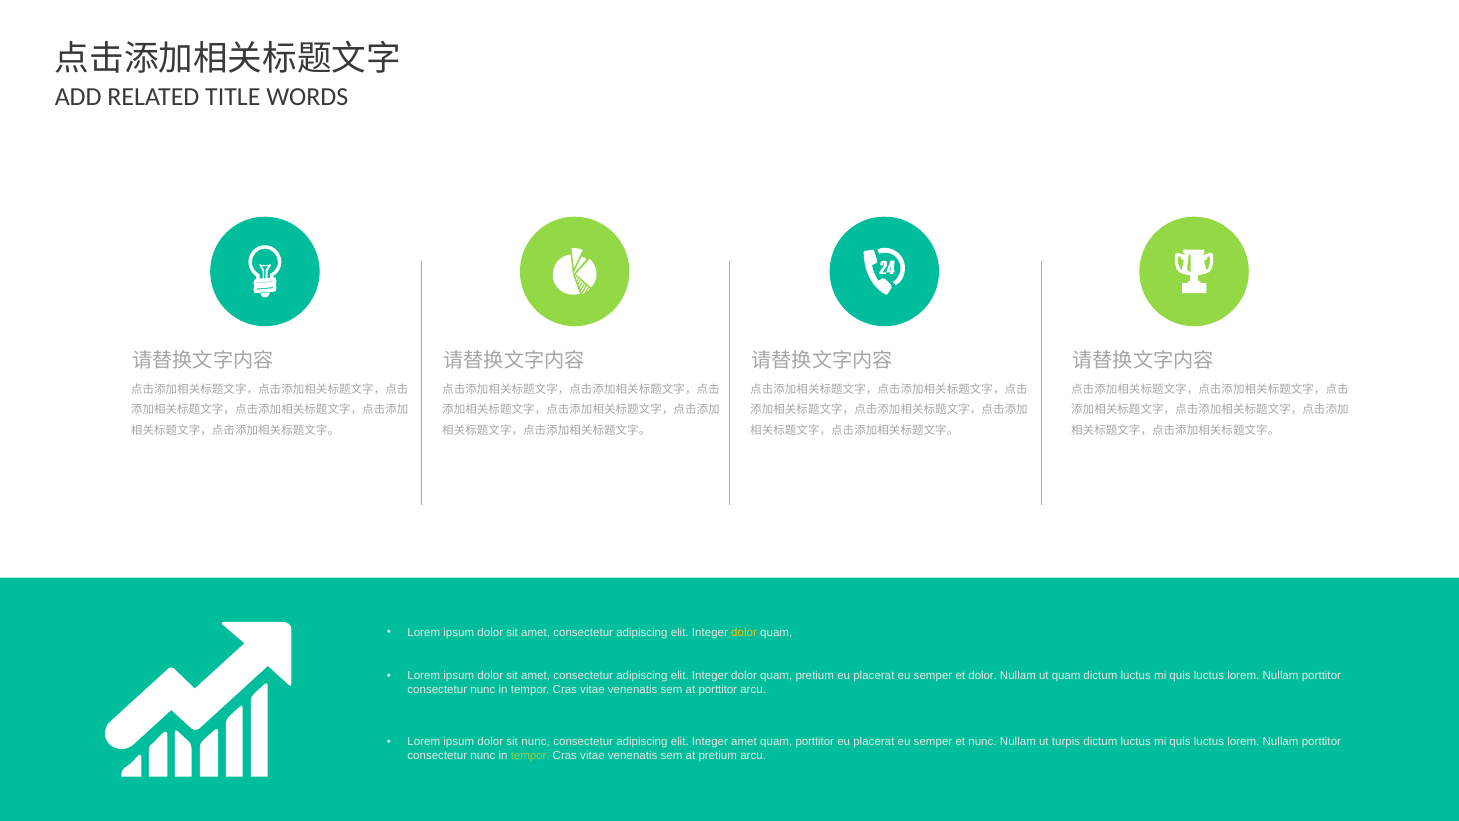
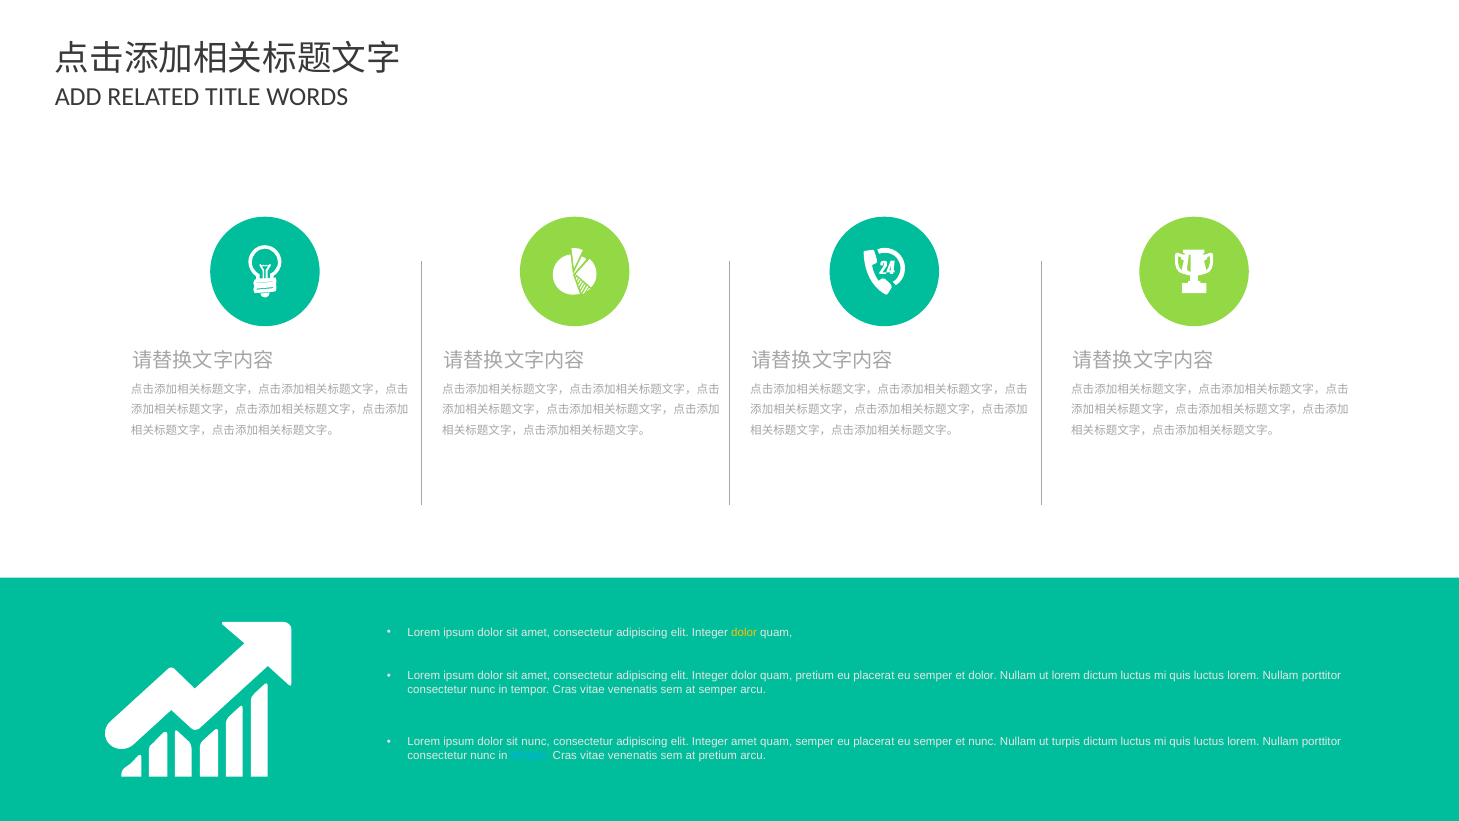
ut quam: quam -> lorem (1066, 676)
at porttitor: porttitor -> semper (718, 690)
quam porttitor: porttitor -> semper (815, 742)
tempor colour: light green -> light blue (530, 755)
